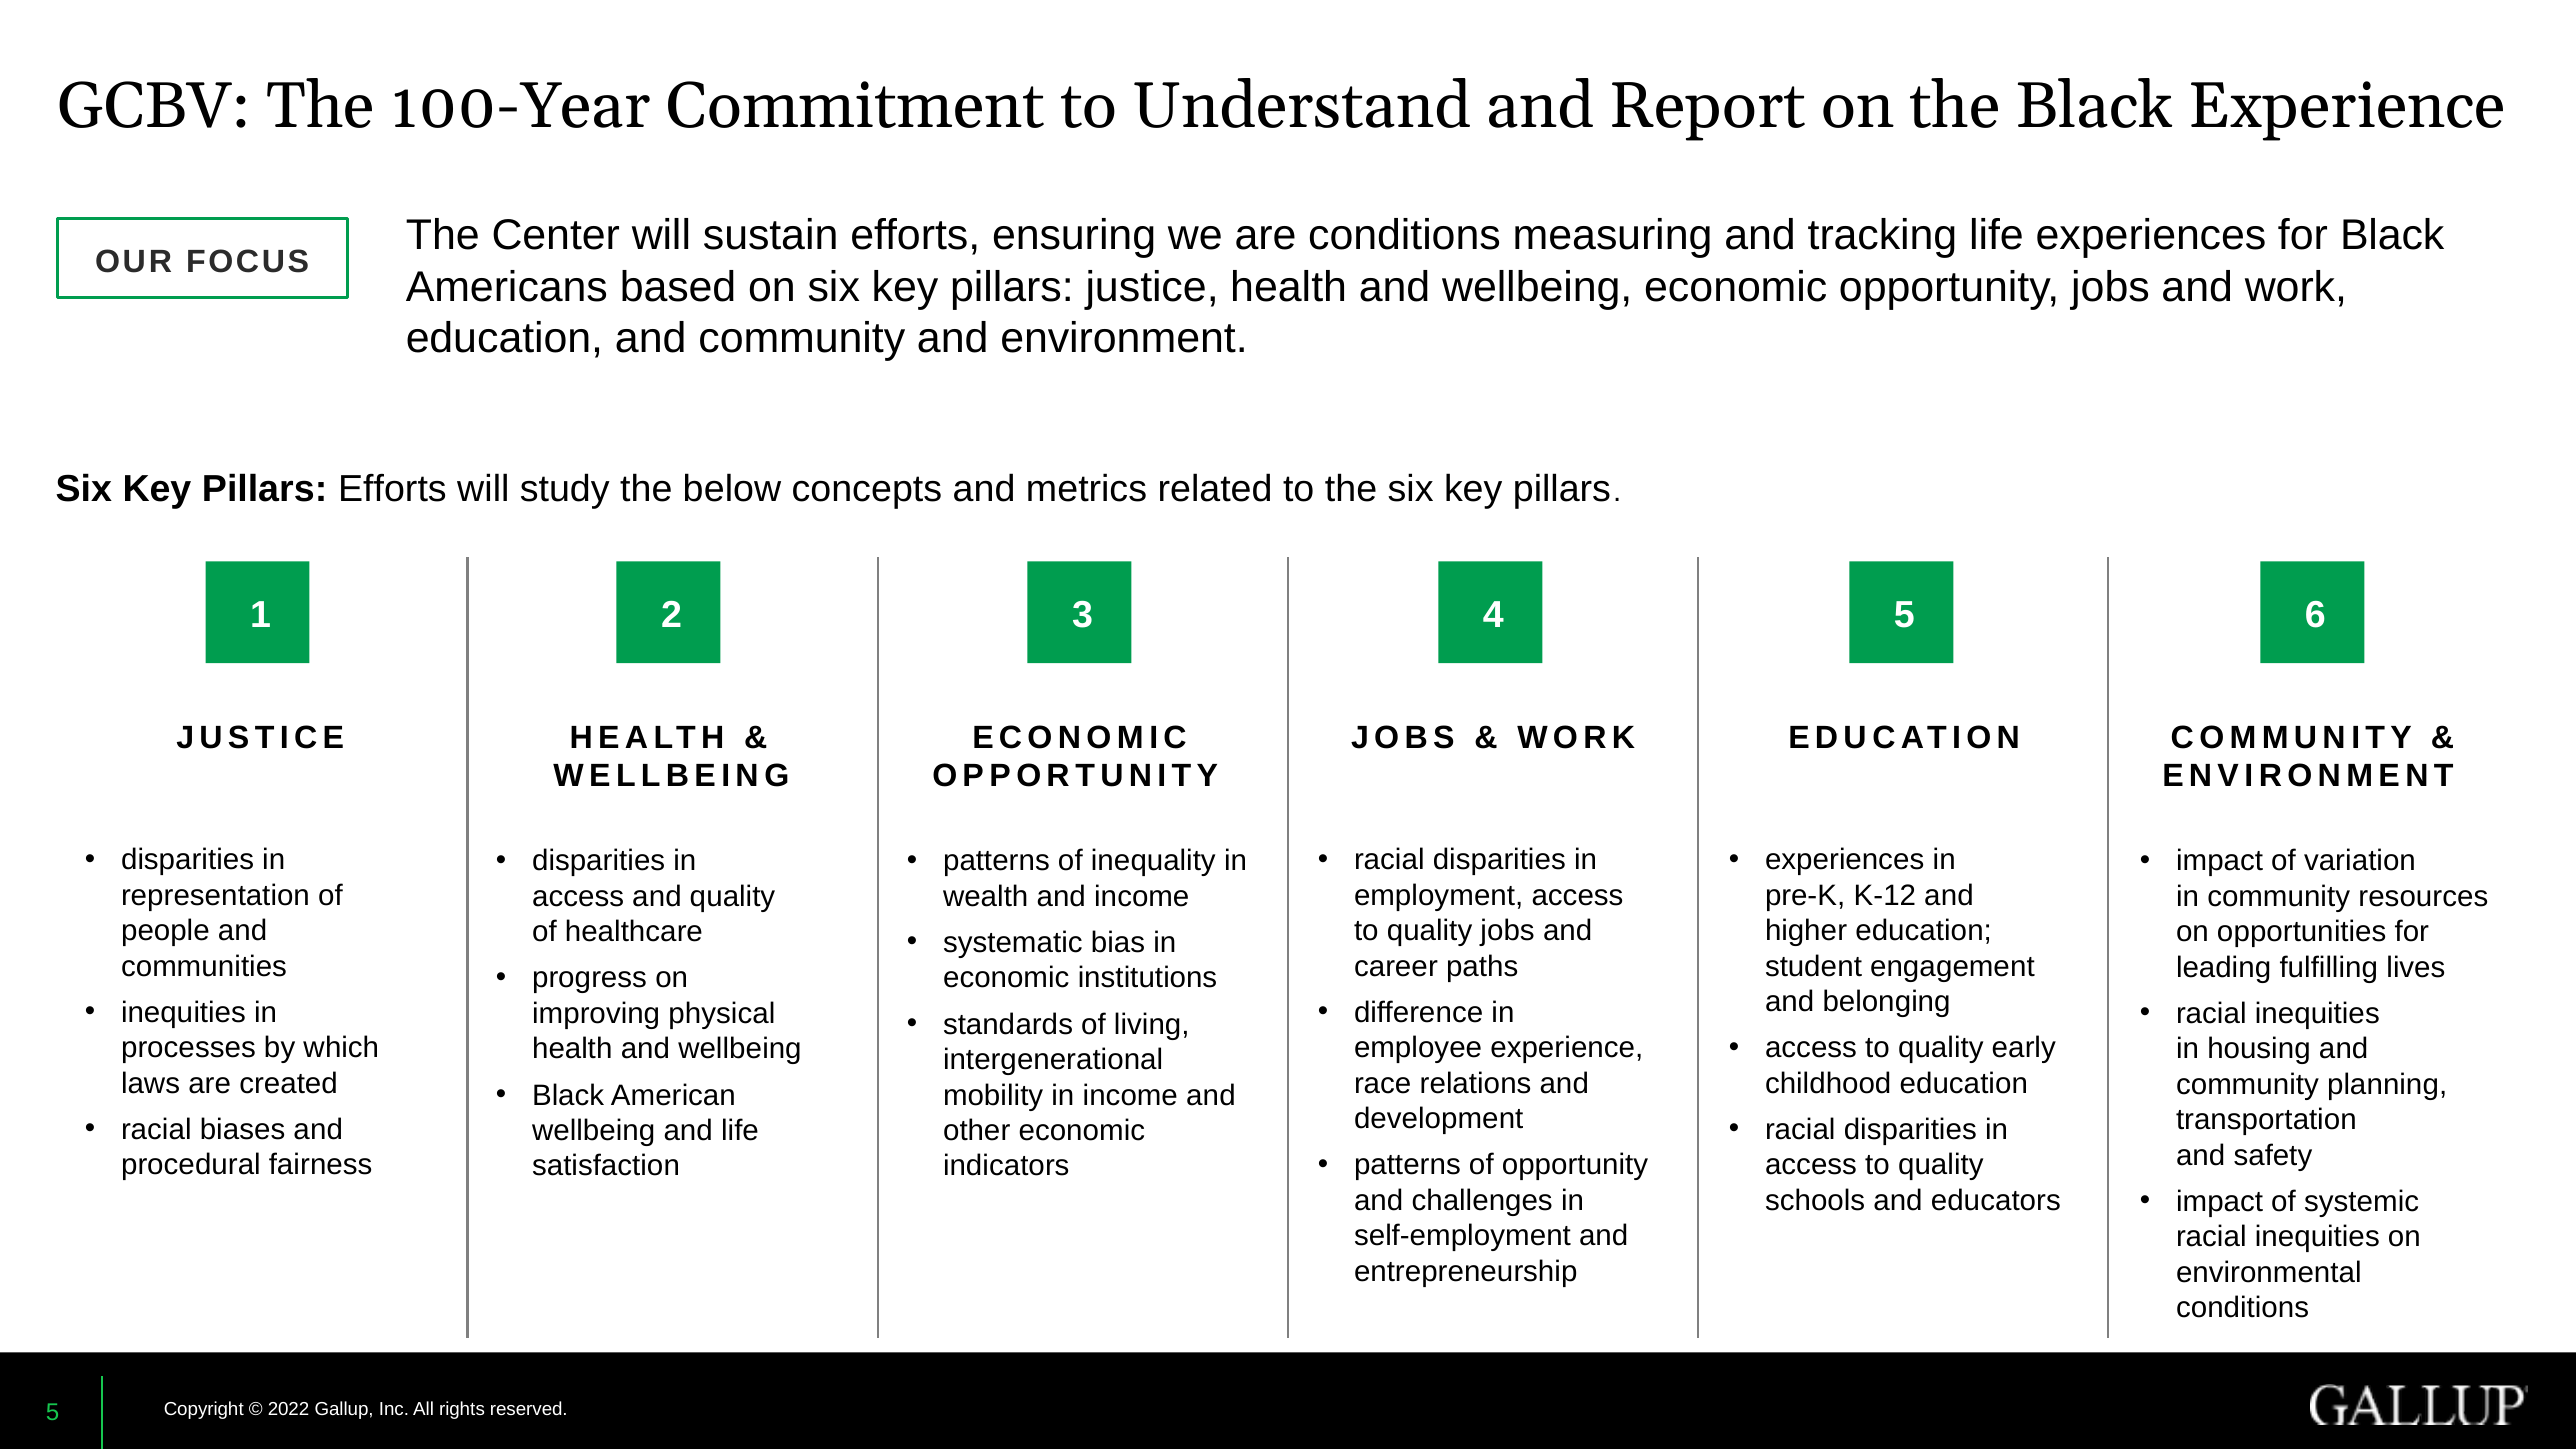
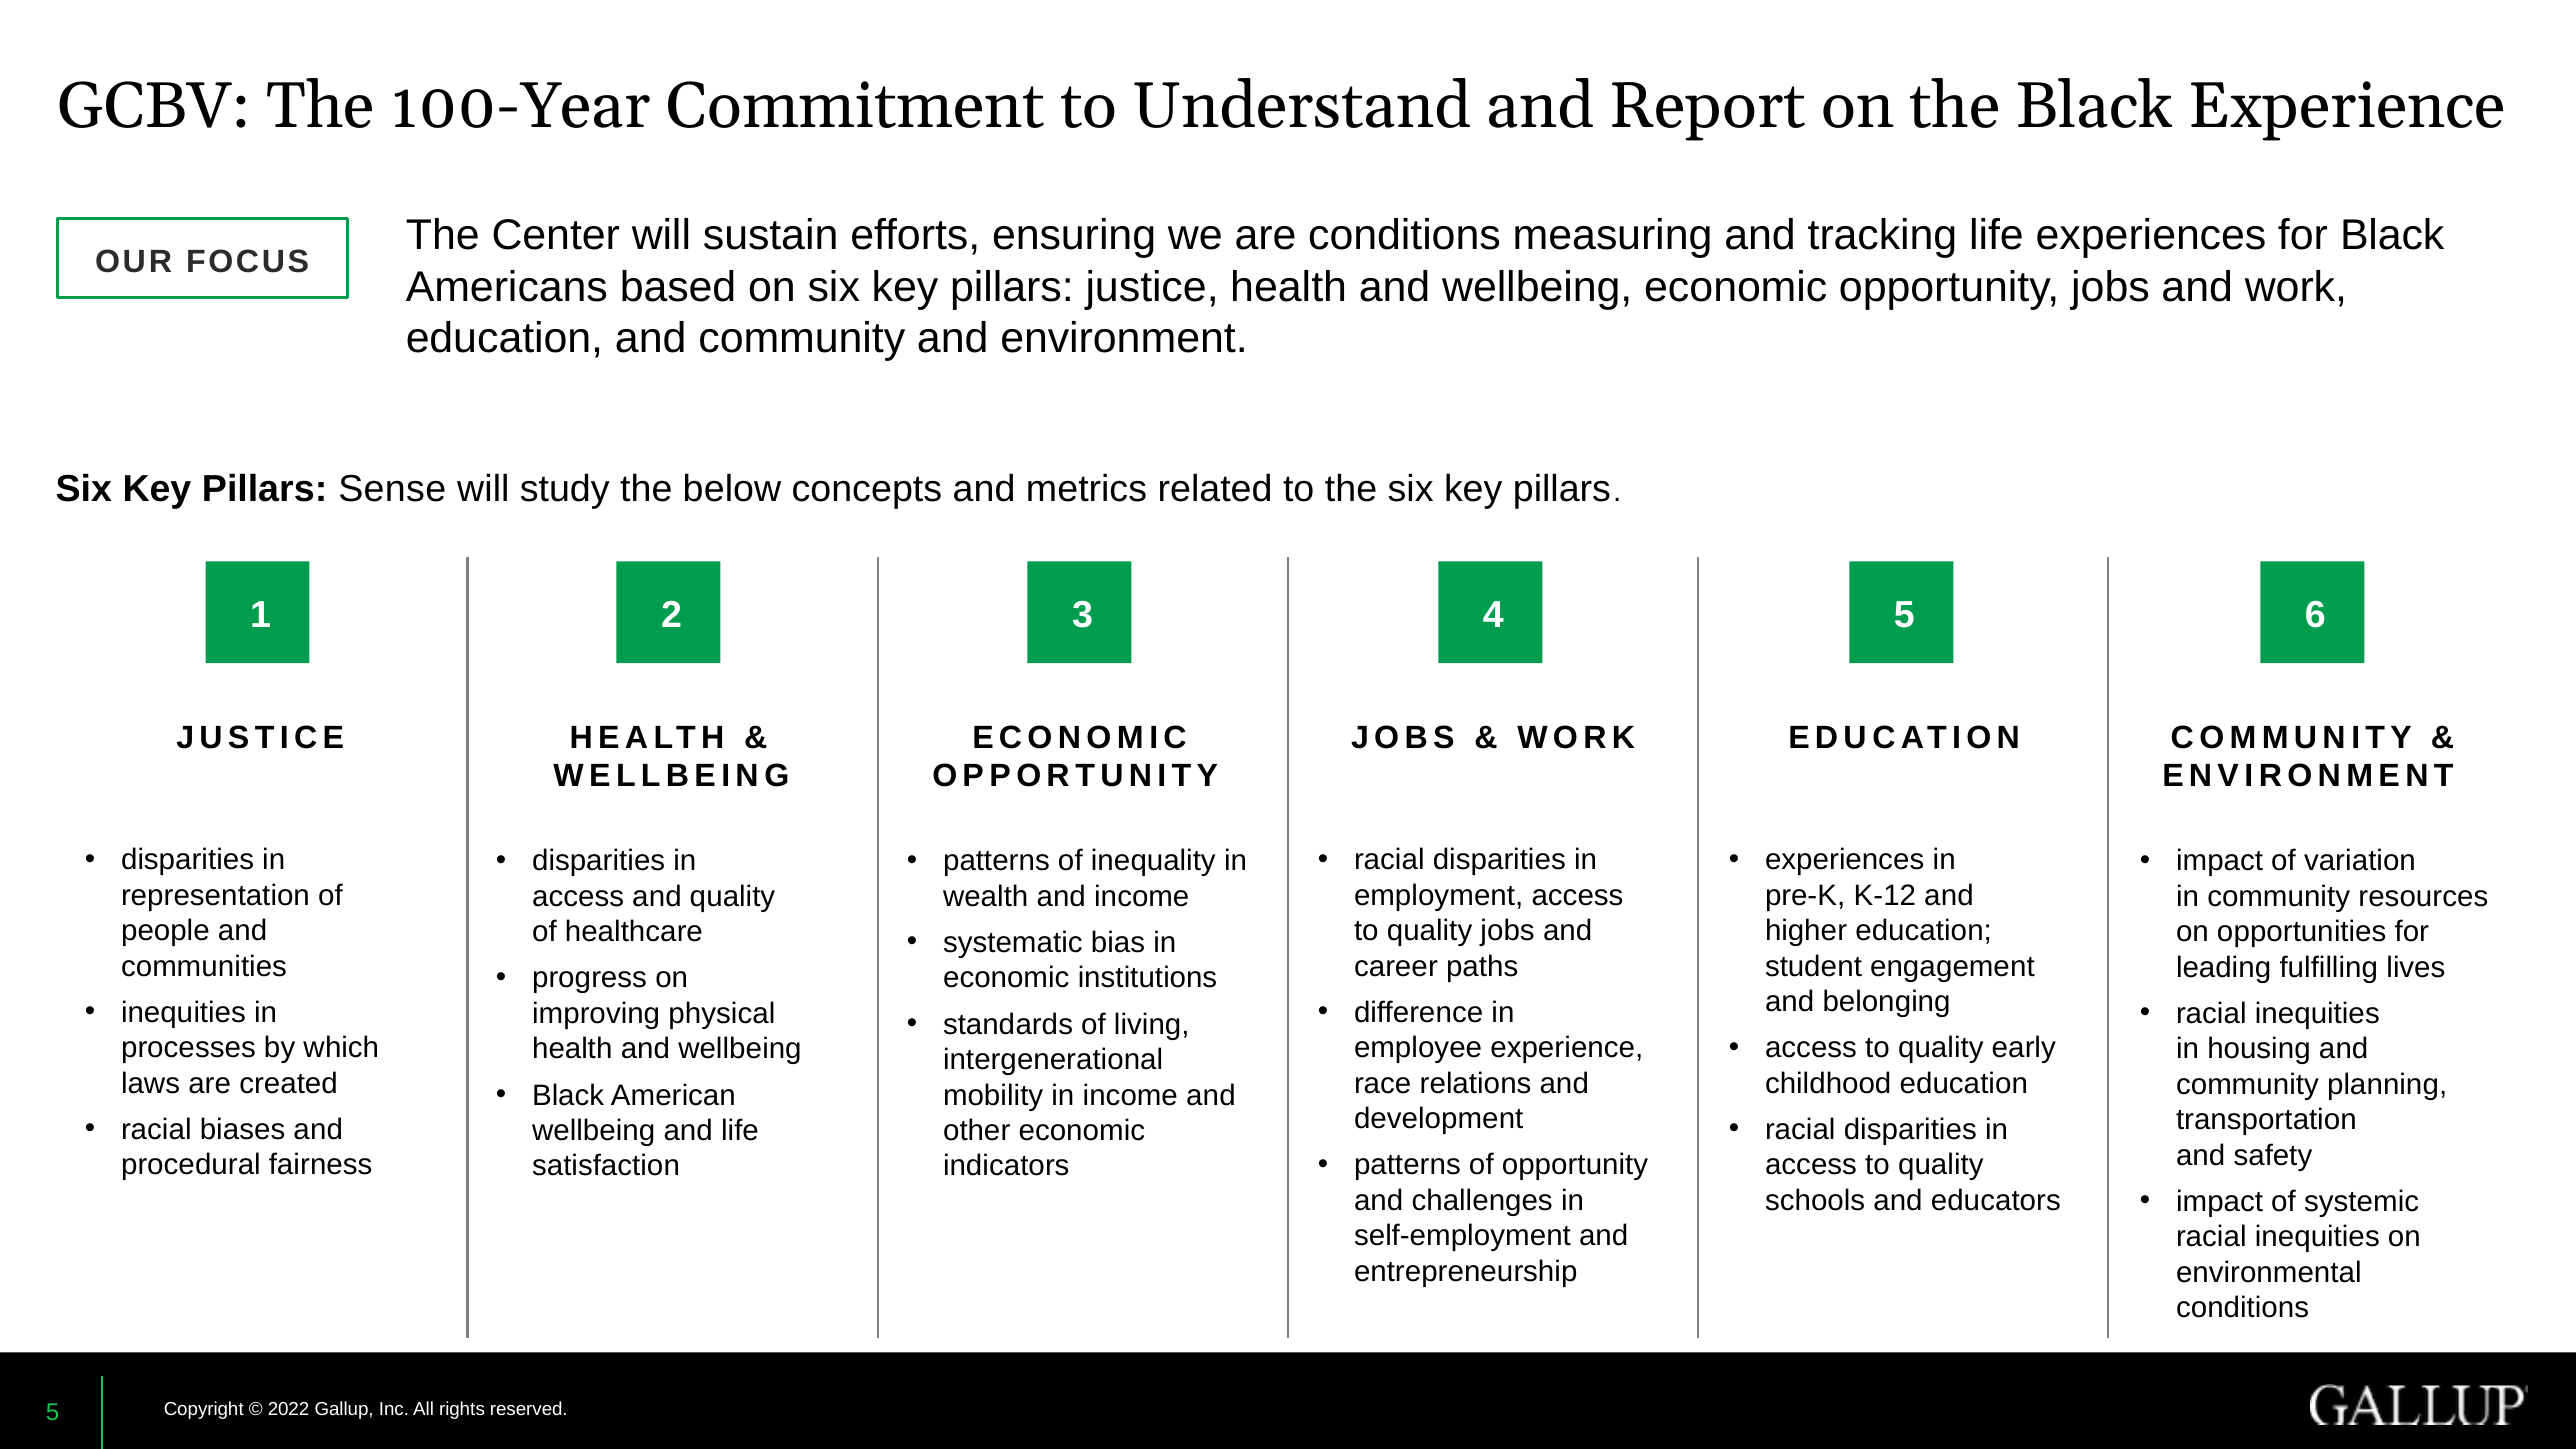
Pillars Efforts: Efforts -> Sense (392, 489)
